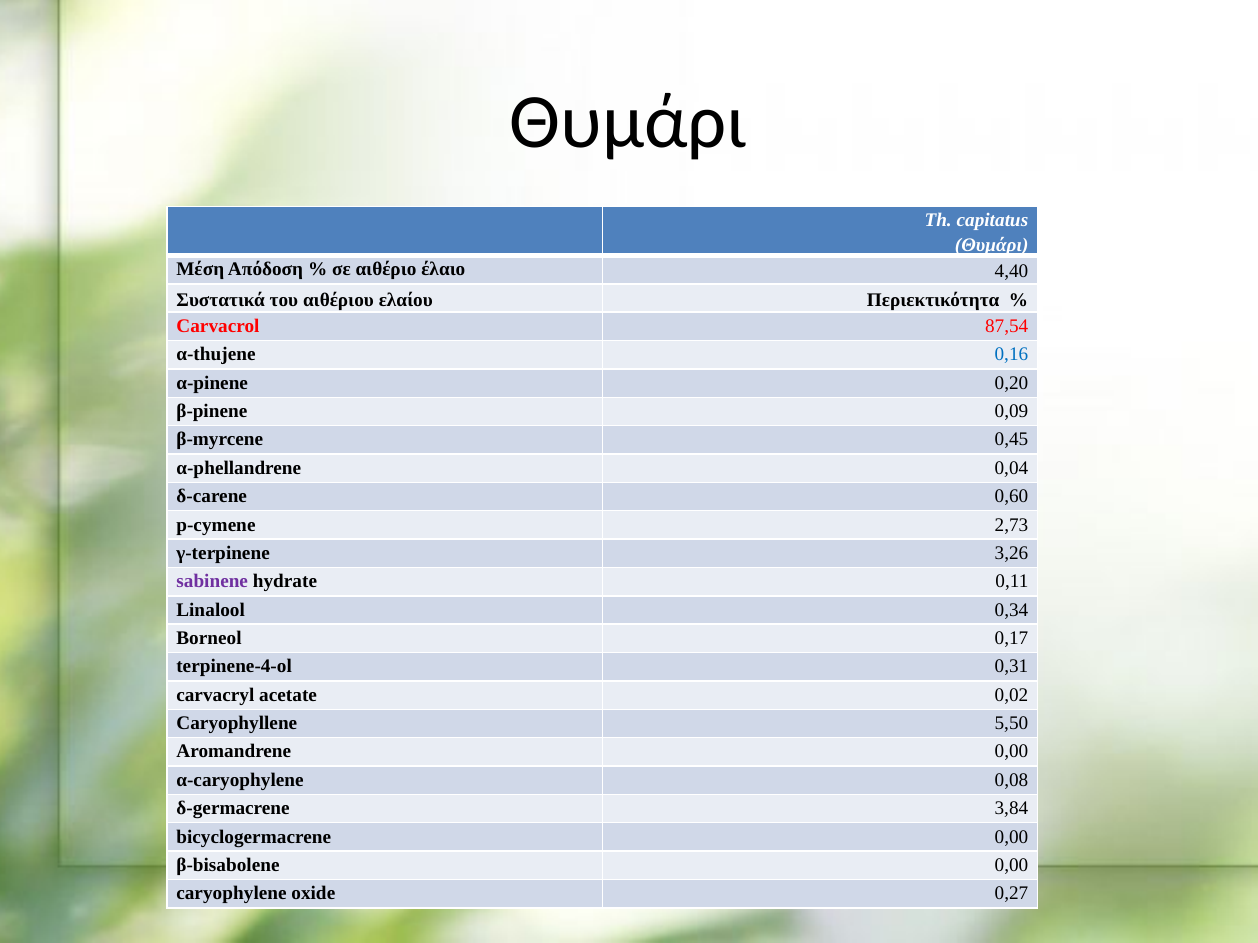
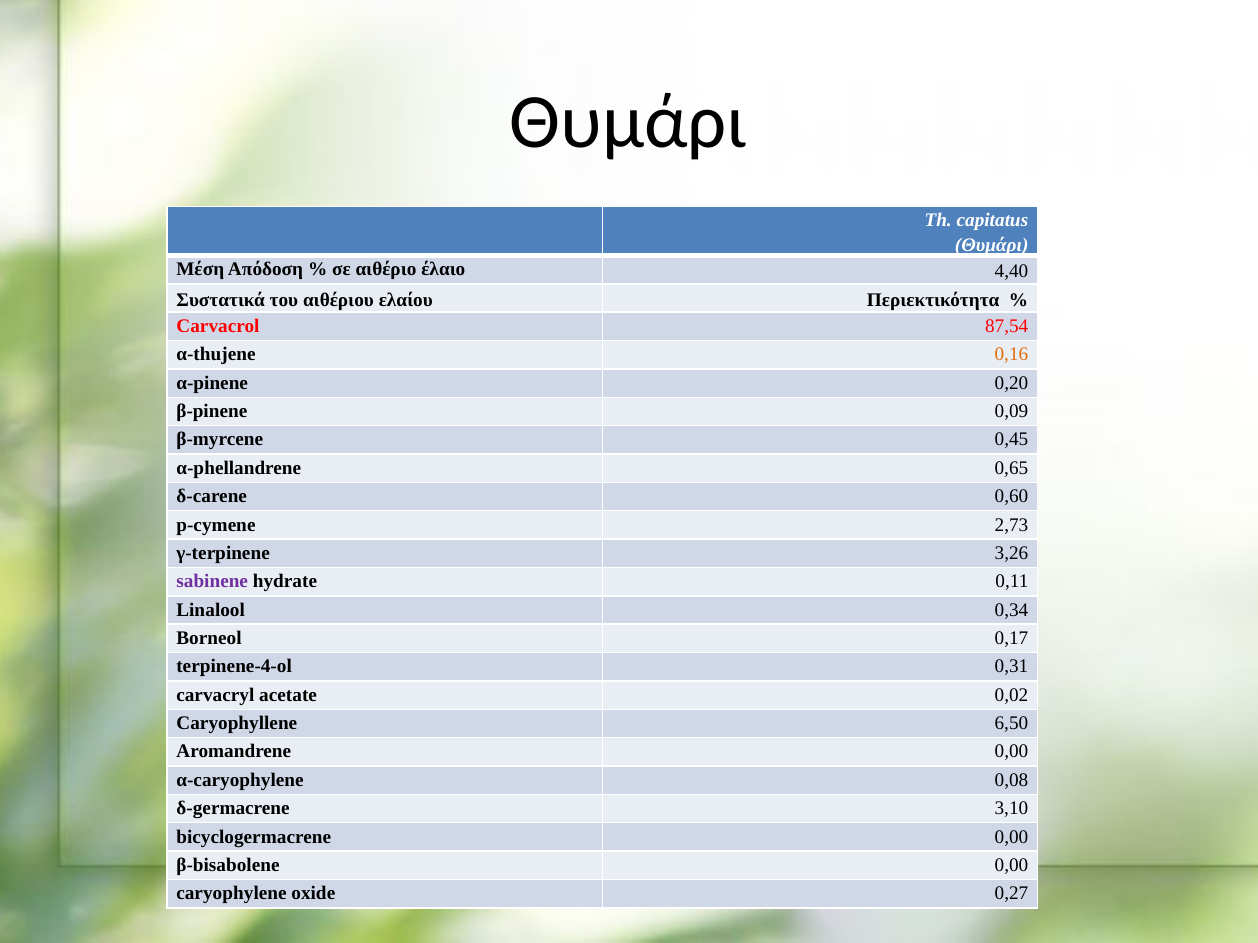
0,16 colour: blue -> orange (1011, 355)
0,04: 0,04 -> 0,65 (1011, 468)
5,50: 5,50 -> 6,50 (1011, 724)
3,84: 3,84 -> 3,10 (1011, 809)
